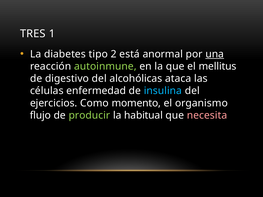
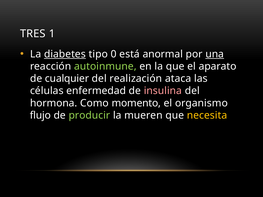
diabetes underline: none -> present (65, 54)
2: 2 -> 0 (114, 54)
mellitus: mellitus -> aparato (218, 66)
digestivo: digestivo -> cualquier (67, 79)
alcohólicas: alcohólicas -> realización (136, 79)
insulina colour: light blue -> pink (163, 91)
ejercicios: ejercicios -> hormona (54, 103)
habitual: habitual -> mueren (143, 115)
necesita colour: pink -> yellow (207, 115)
